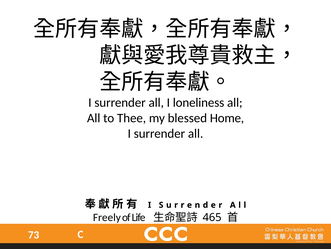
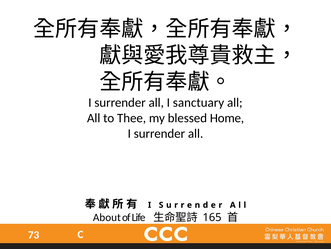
loneliness: loneliness -> sanctuary (199, 102)
Freely: Freely -> About (107, 217)
465: 465 -> 165 (212, 217)
